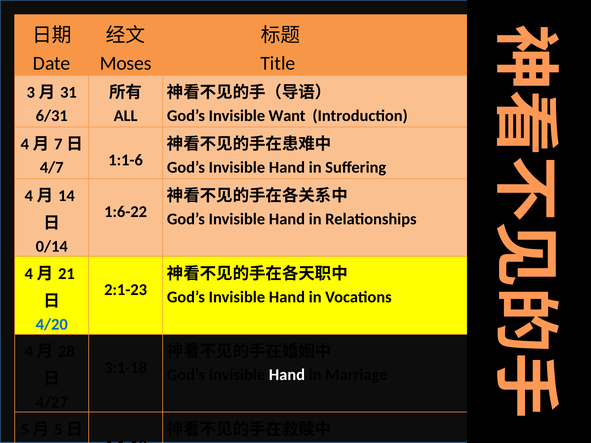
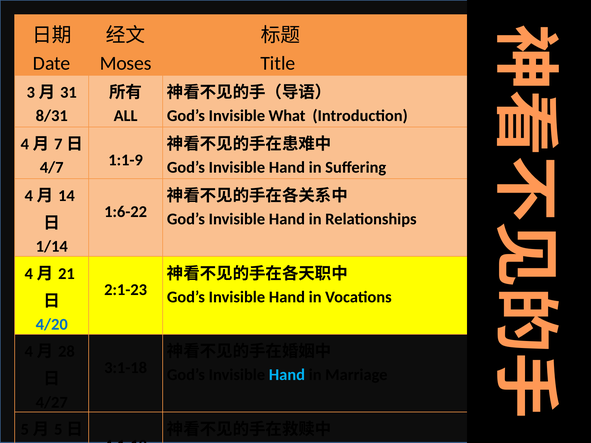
6/31: 6/31 -> 8/31 (52, 116)
Want: Want -> What (287, 116)
1:1-6: 1:1-6 -> 1:1-9 (126, 160)
0/14: 0/14 -> 1/14 (52, 247)
Hand colour: white -> light blue (287, 375)
